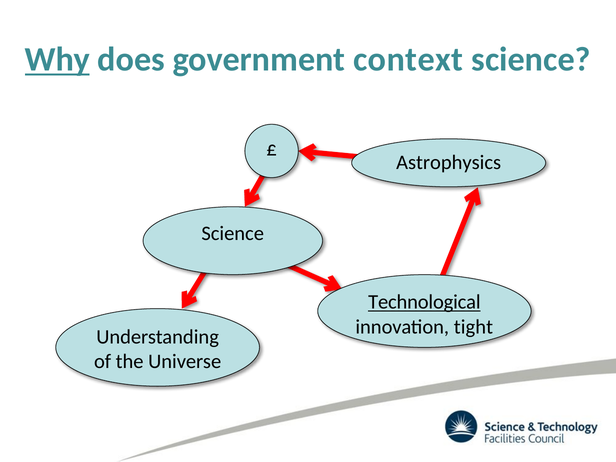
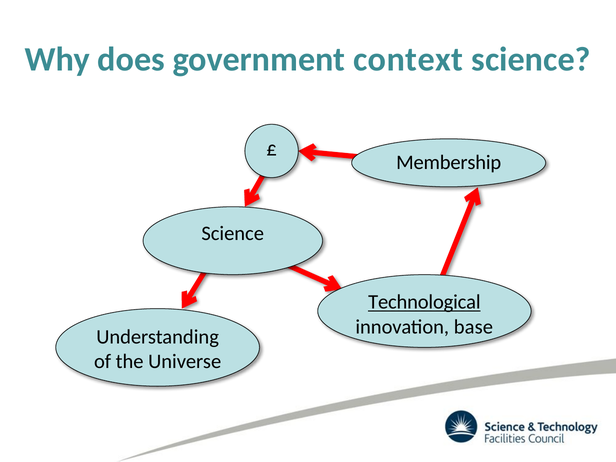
Why underline: present -> none (57, 60)
Astrophysics: Astrophysics -> Membership (449, 163)
tight: tight -> base (473, 327)
